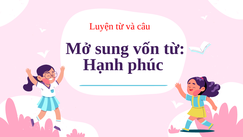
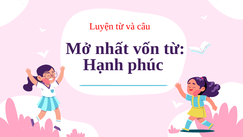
sung: sung -> nhất (112, 48)
